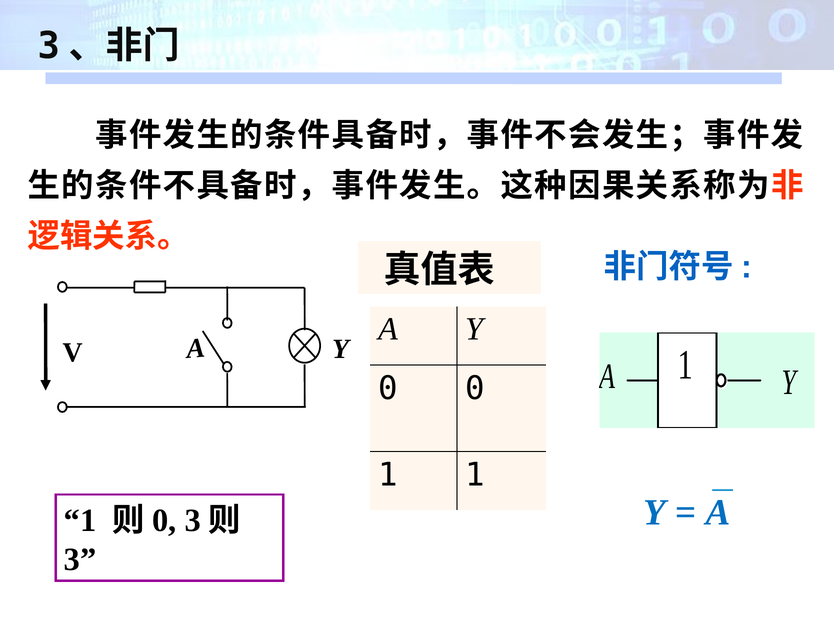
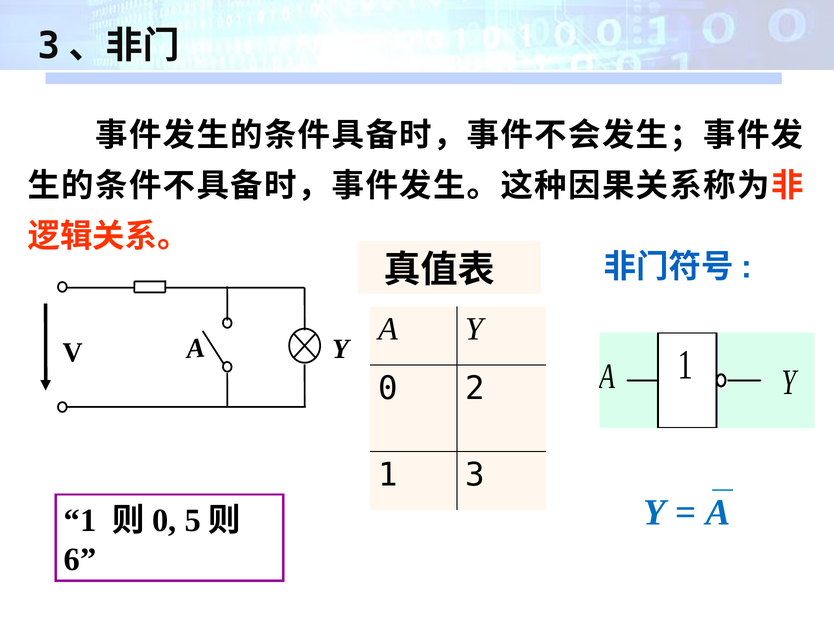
0 0: 0 -> 2 (475, 388)
1 1: 1 -> 3 (475, 475)
0 3: 3 -> 5 (193, 520)
3: 3 -> 6 (80, 559)
